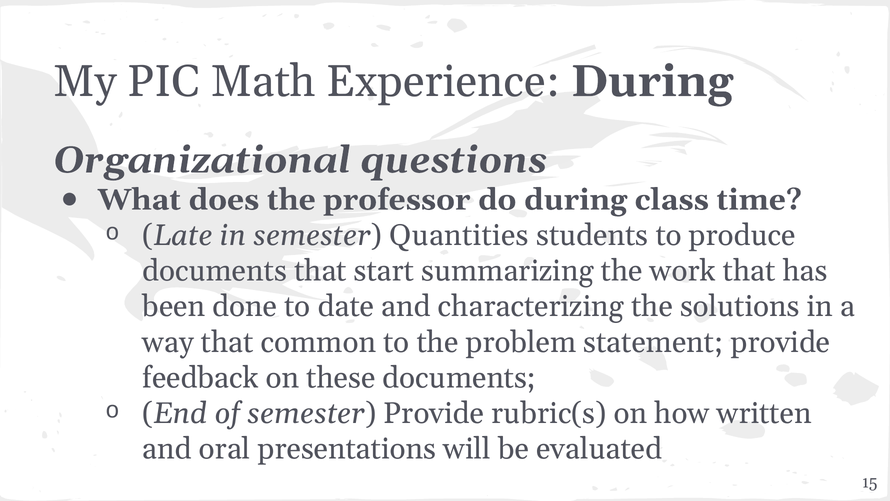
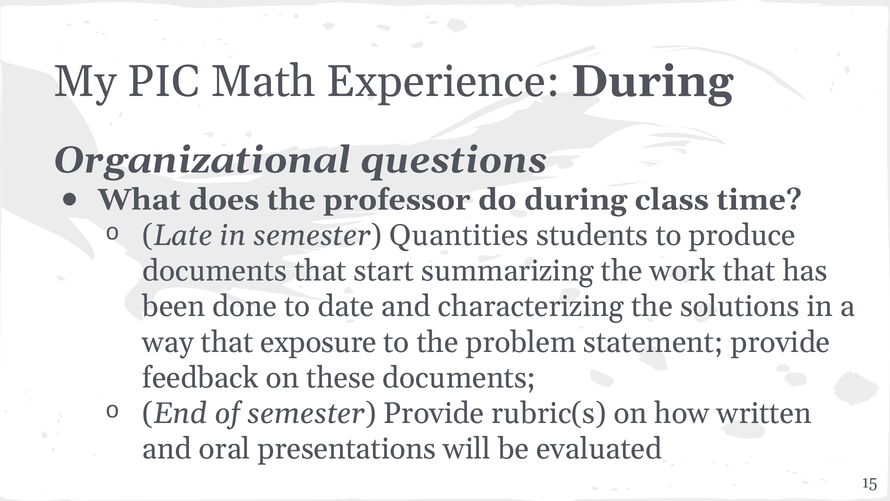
common: common -> exposure (319, 342)
